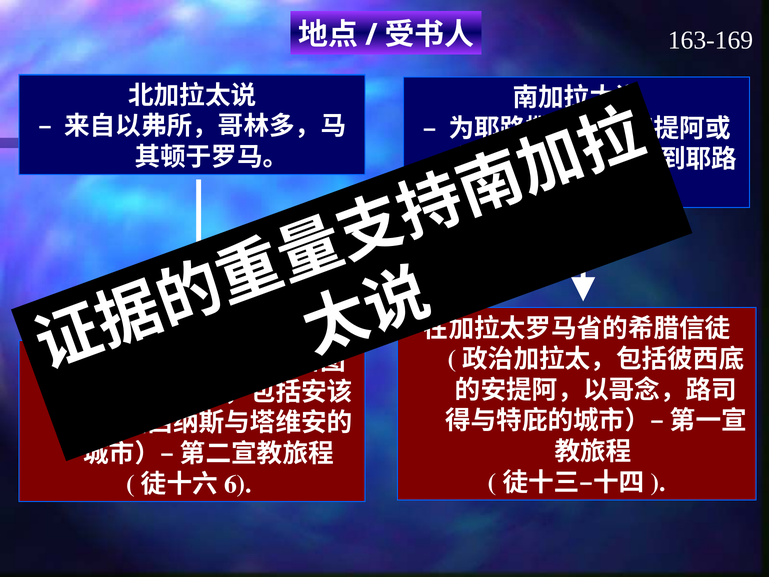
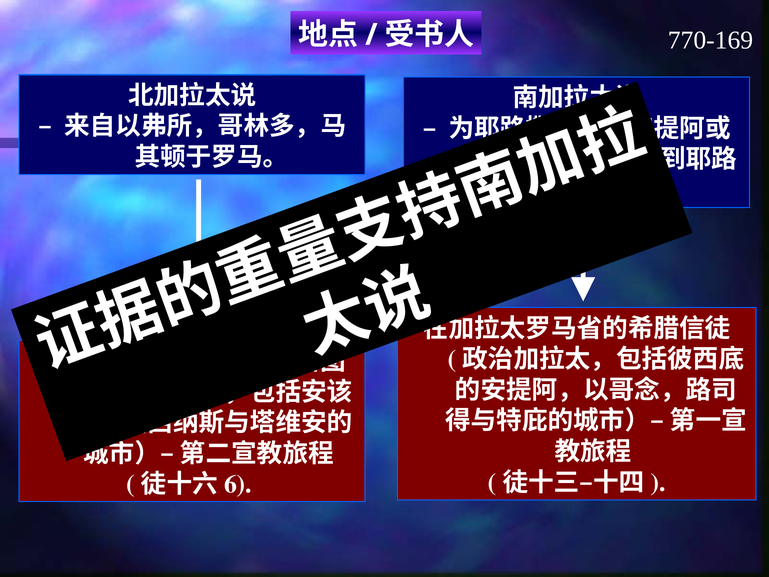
163-169: 163-169 -> 770-169 (710, 40)
